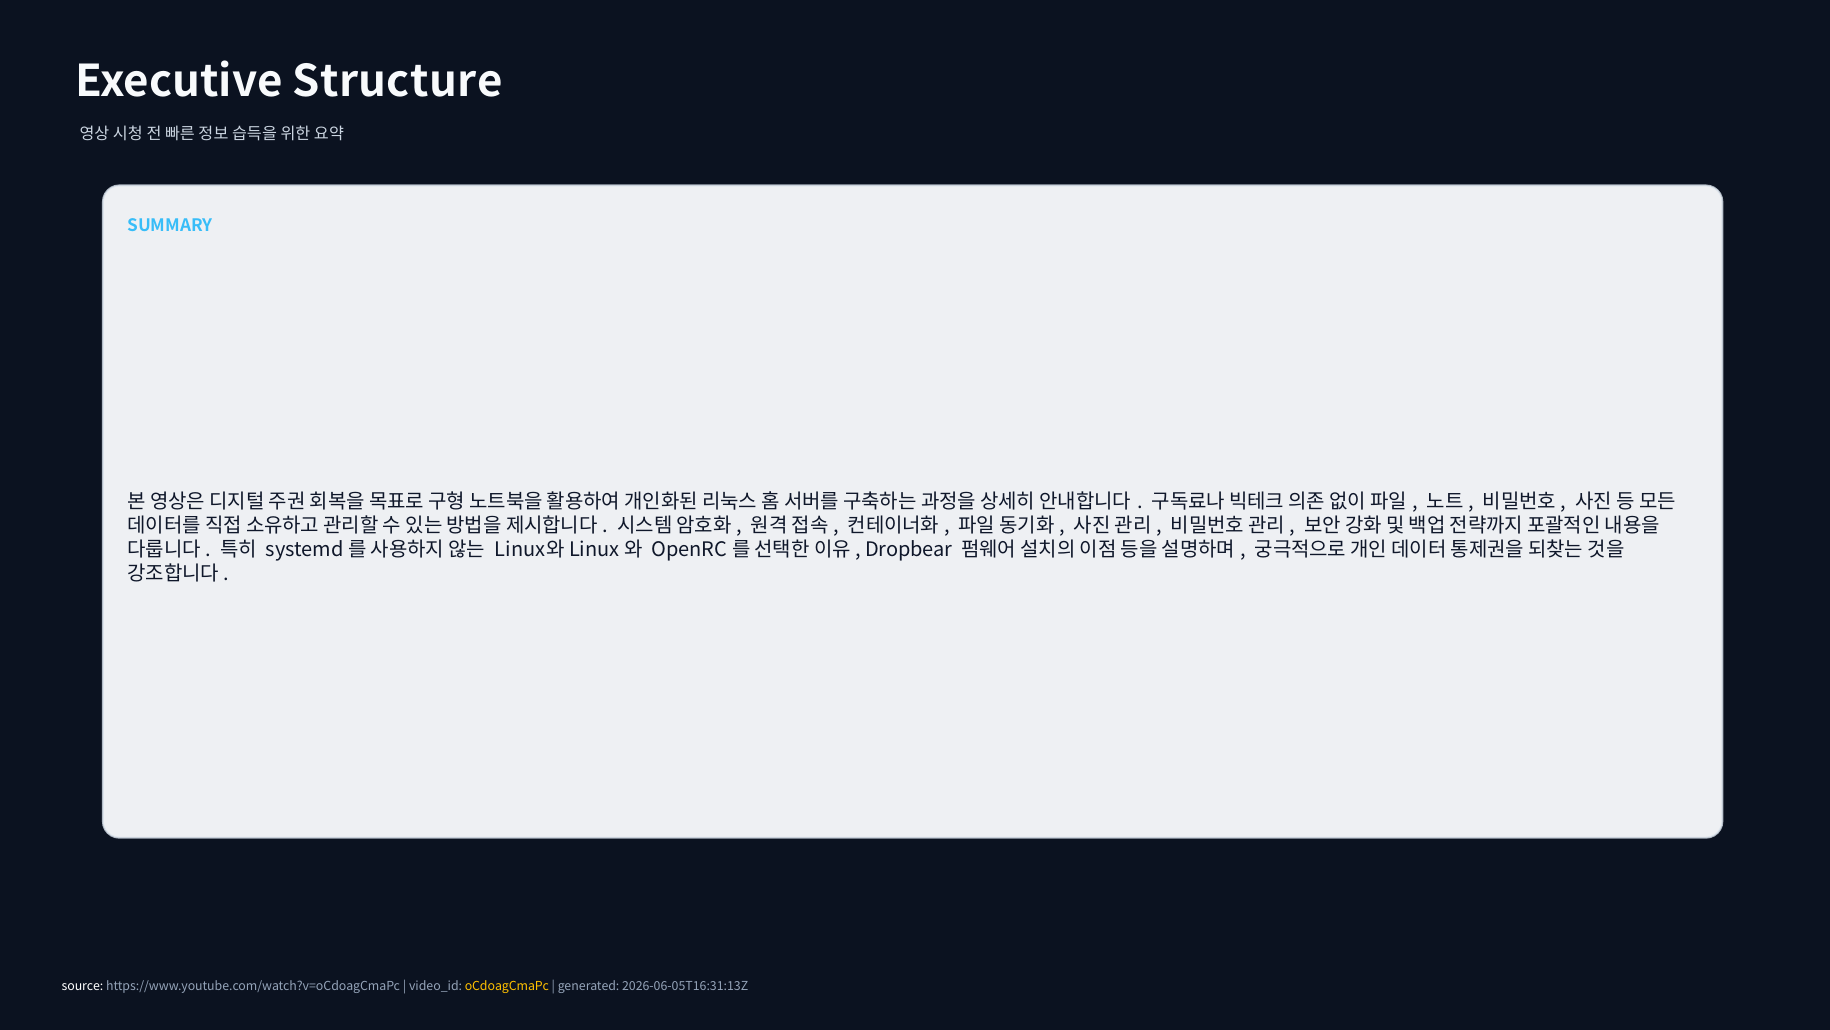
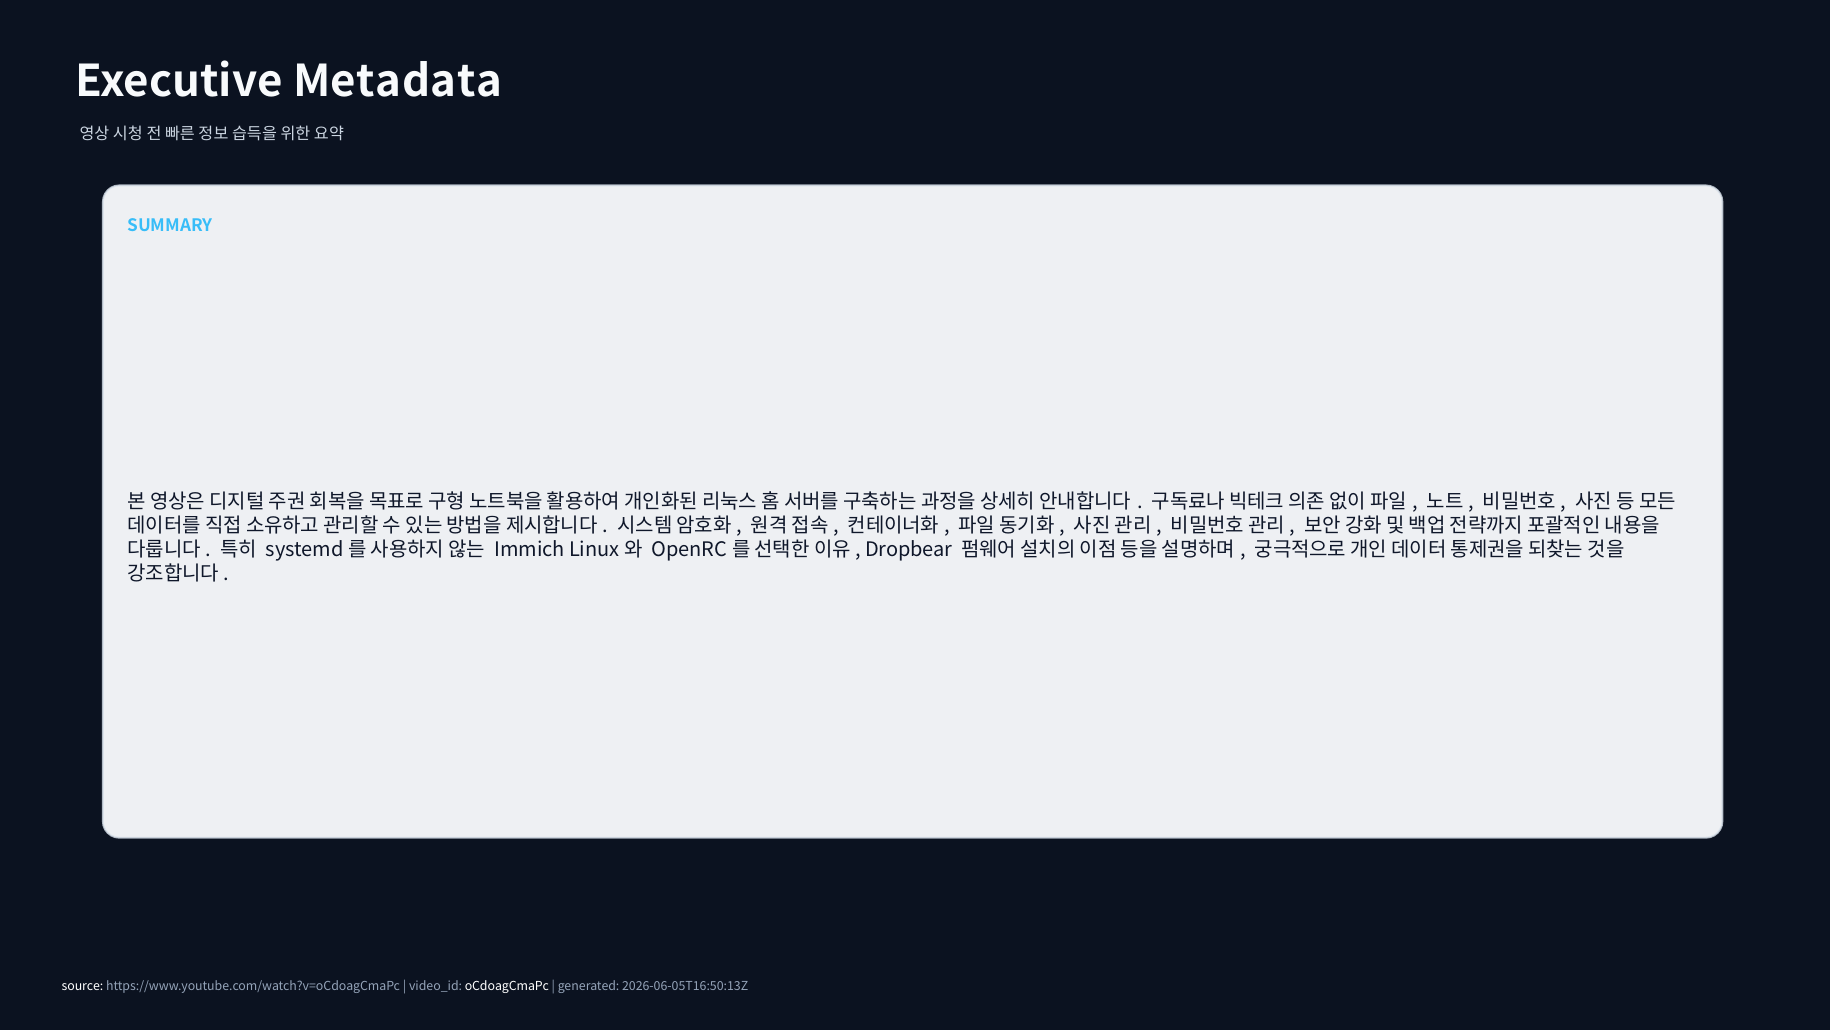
Structure: Structure -> Metadata (398, 82)
Linux와: Linux와 -> Immich (530, 549)
oCdoagCmaPc colour: yellow -> white (507, 986)
2026-06-05T16:31:13Z: 2026-06-05T16:31:13Z -> 2026-06-05T16:50:13Z (685, 986)
